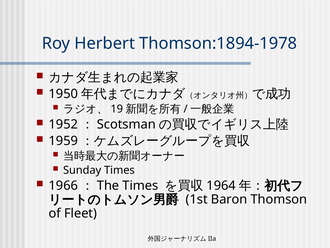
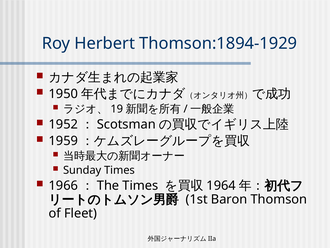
Thomson:1894-1978: Thomson:1894-1978 -> Thomson:1894-1929 (218, 43)
